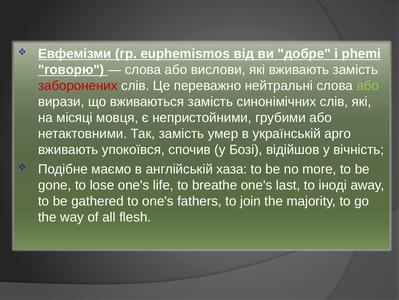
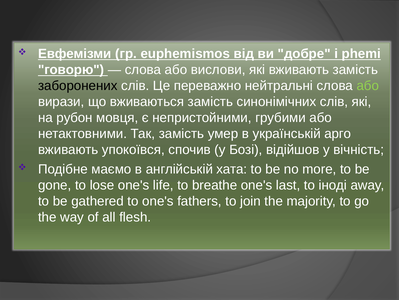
заборонених colour: red -> black (78, 86)
місяці: місяці -> рубон (75, 118)
хаза: хаза -> хата (232, 169)
